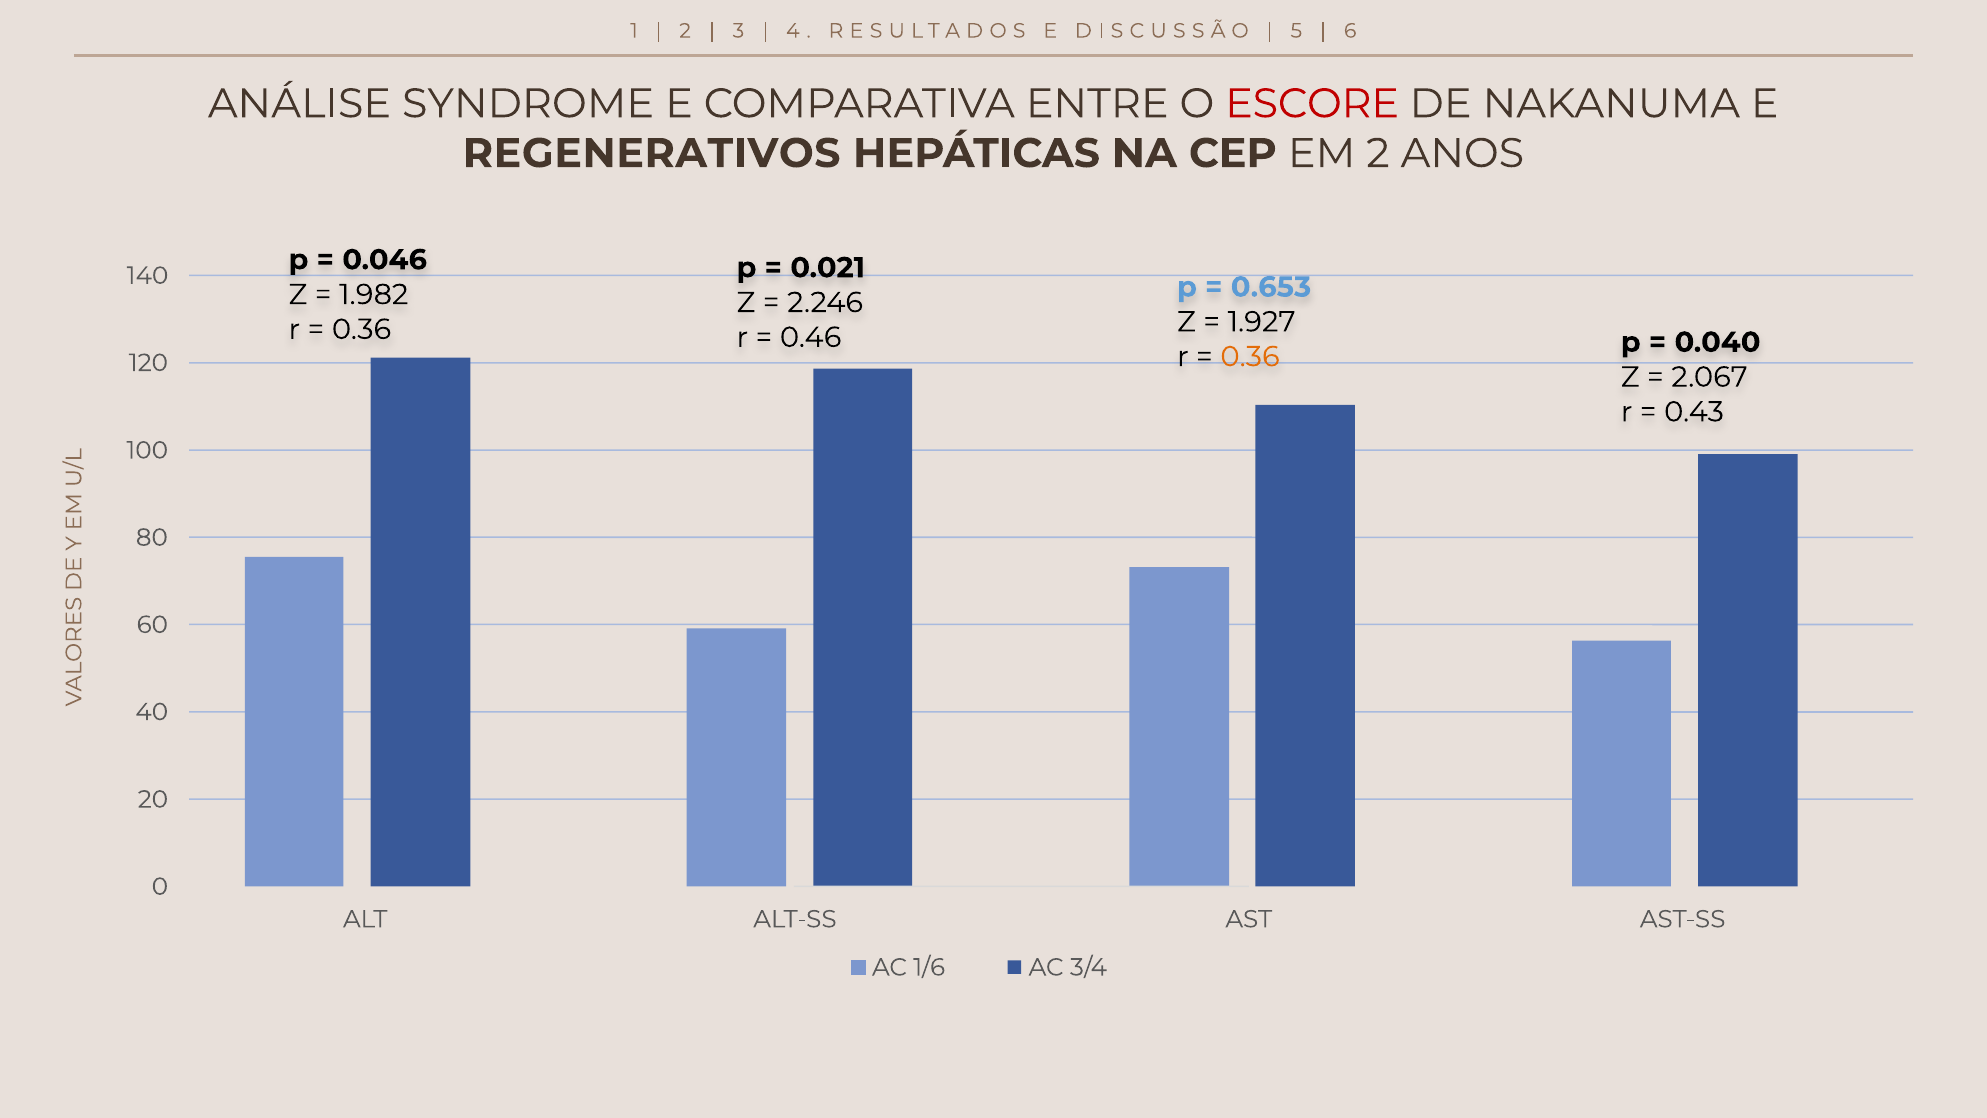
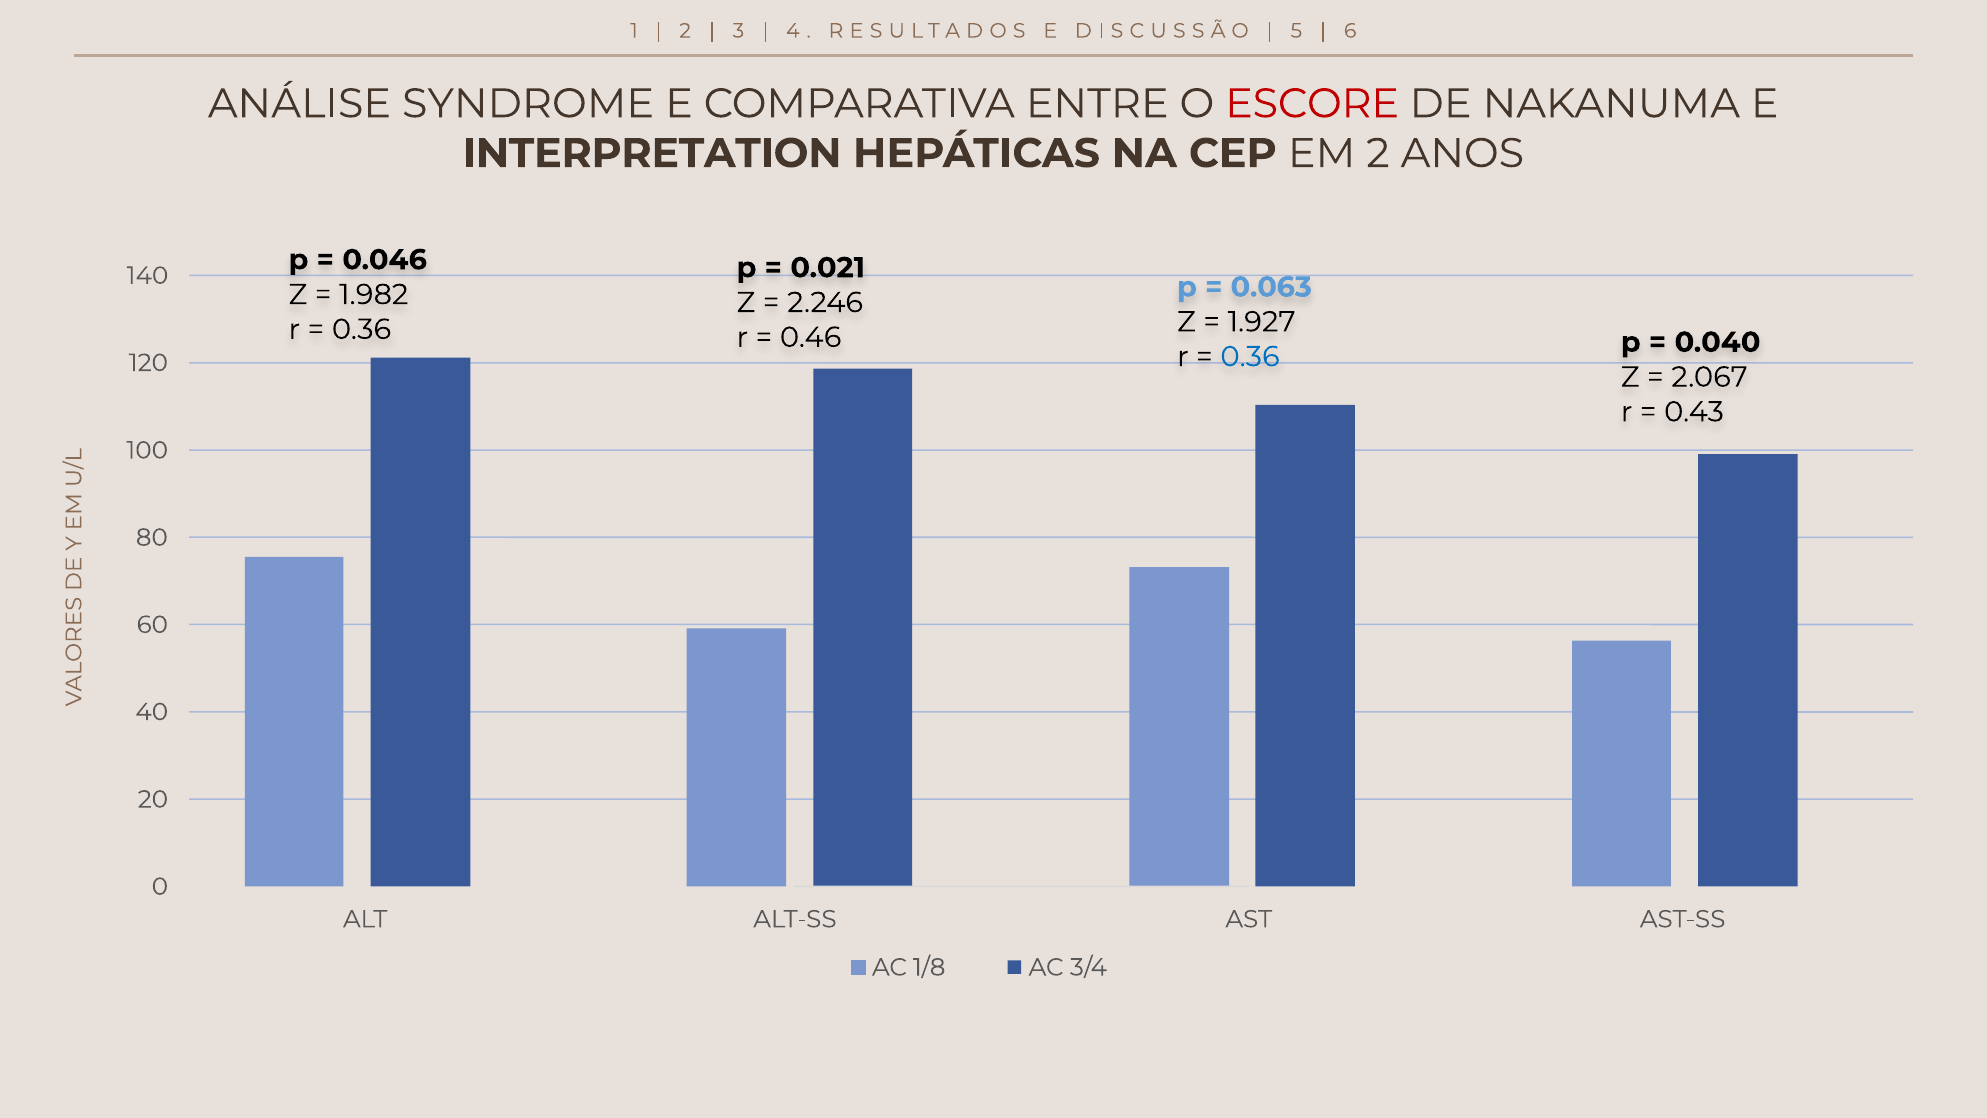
REGENERATIVOS: REGENERATIVOS -> INTERPRETATION (652, 153)
0.653: 0.653 -> 0.063 (1271, 287)
0.36 colour: orange -> blue (1250, 357)
1/6: 1/6 -> 1/8 (929, 967)
